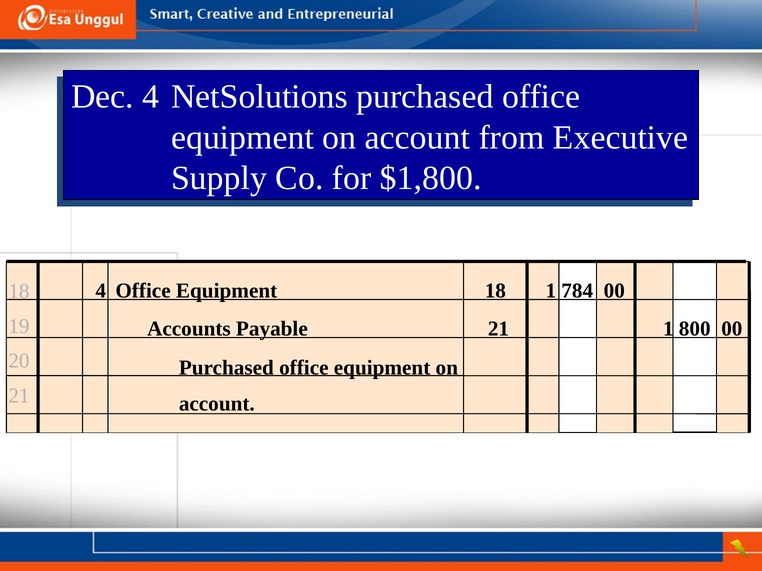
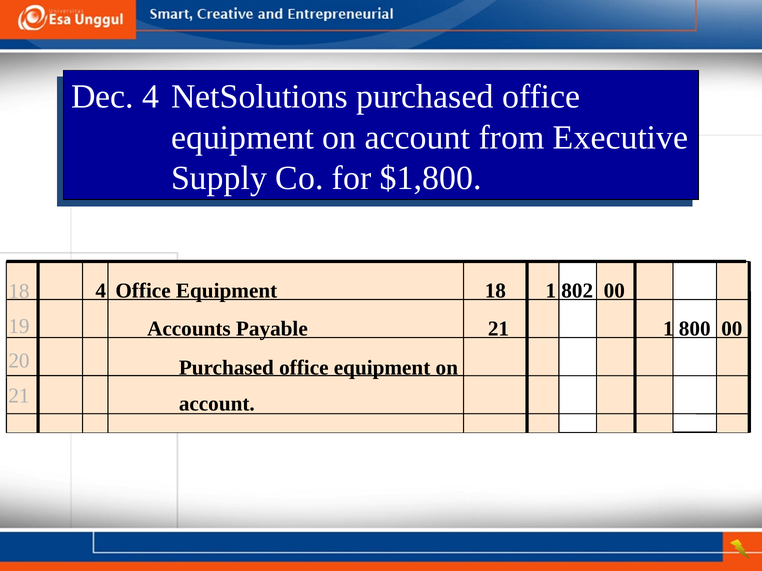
784: 784 -> 802 (577, 291)
